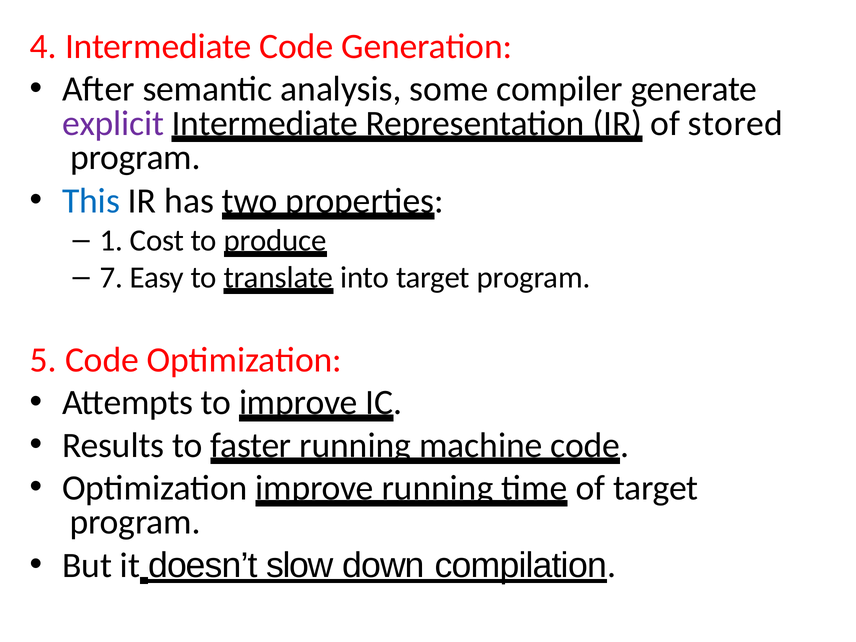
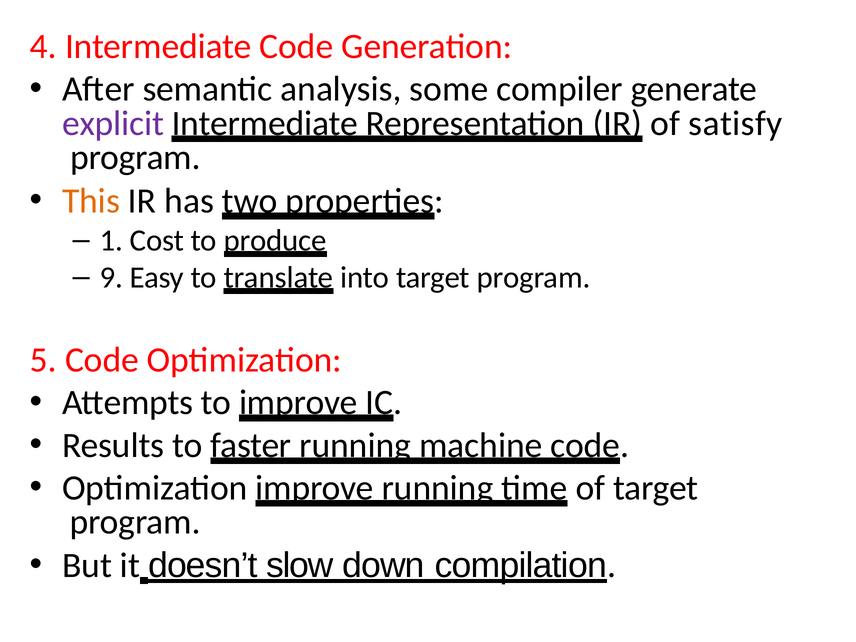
stored: stored -> satisfy (736, 123)
This colour: blue -> orange (91, 201)
7: 7 -> 9 (111, 278)
